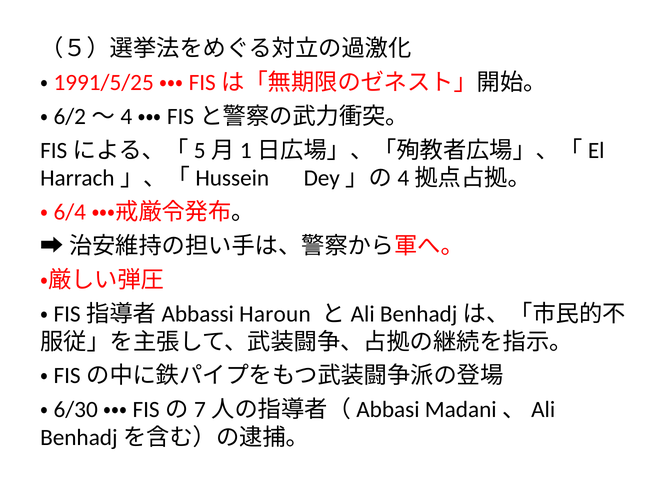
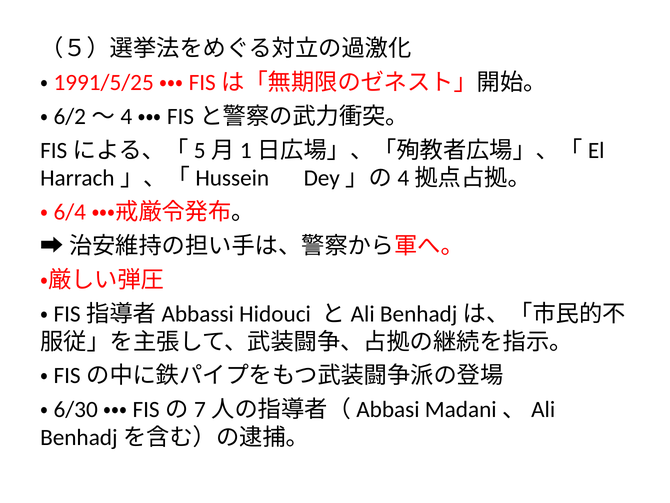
Haroun: Haroun -> Hidouci (275, 314)
